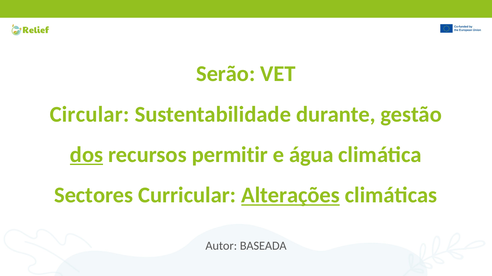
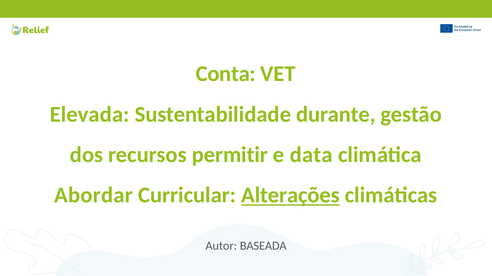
Serão: Serão -> Conta (226, 74)
Circular: Circular -> Elevada (90, 115)
dos underline: present -> none (87, 155)
água: água -> data (311, 155)
Sectores: Sectores -> Abordar (93, 196)
